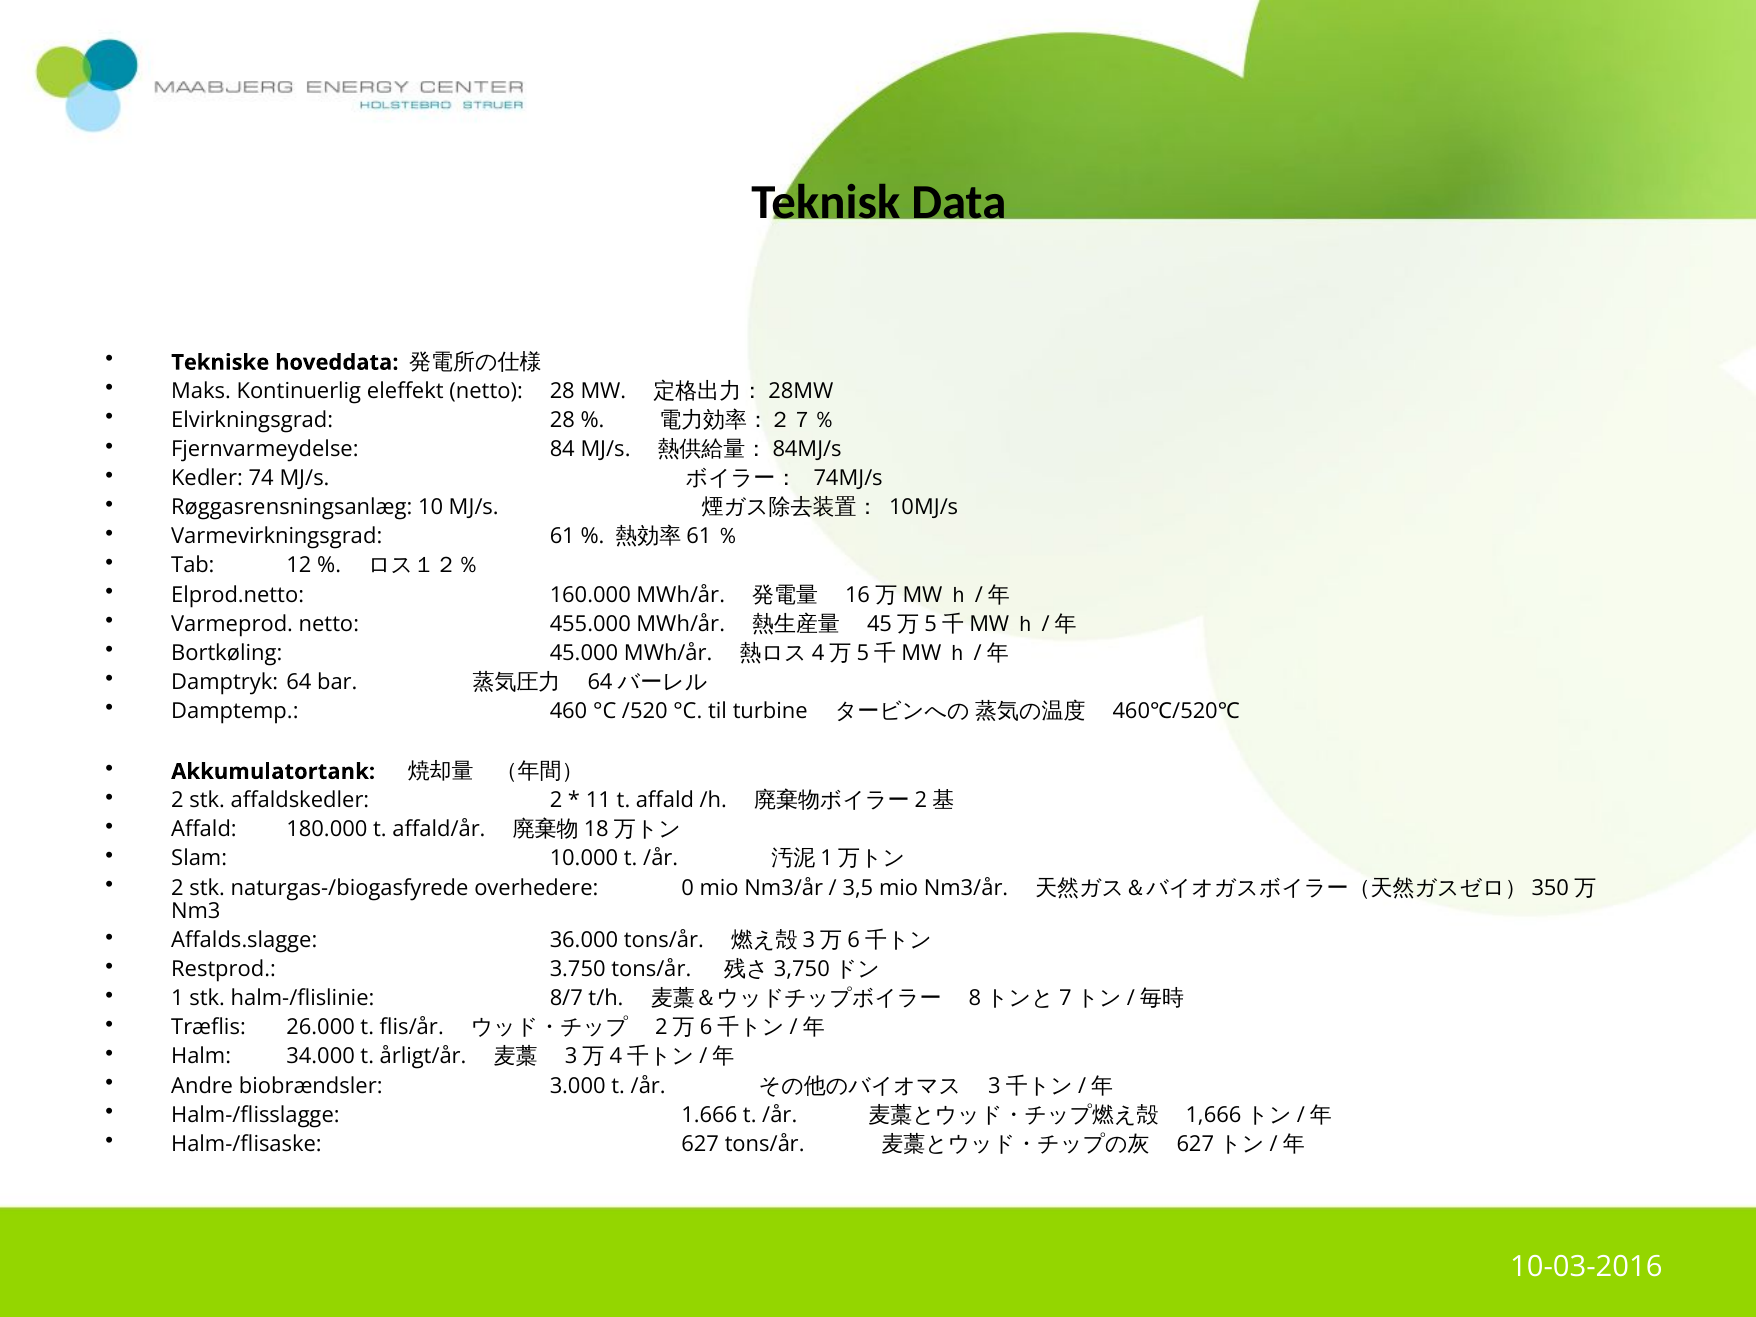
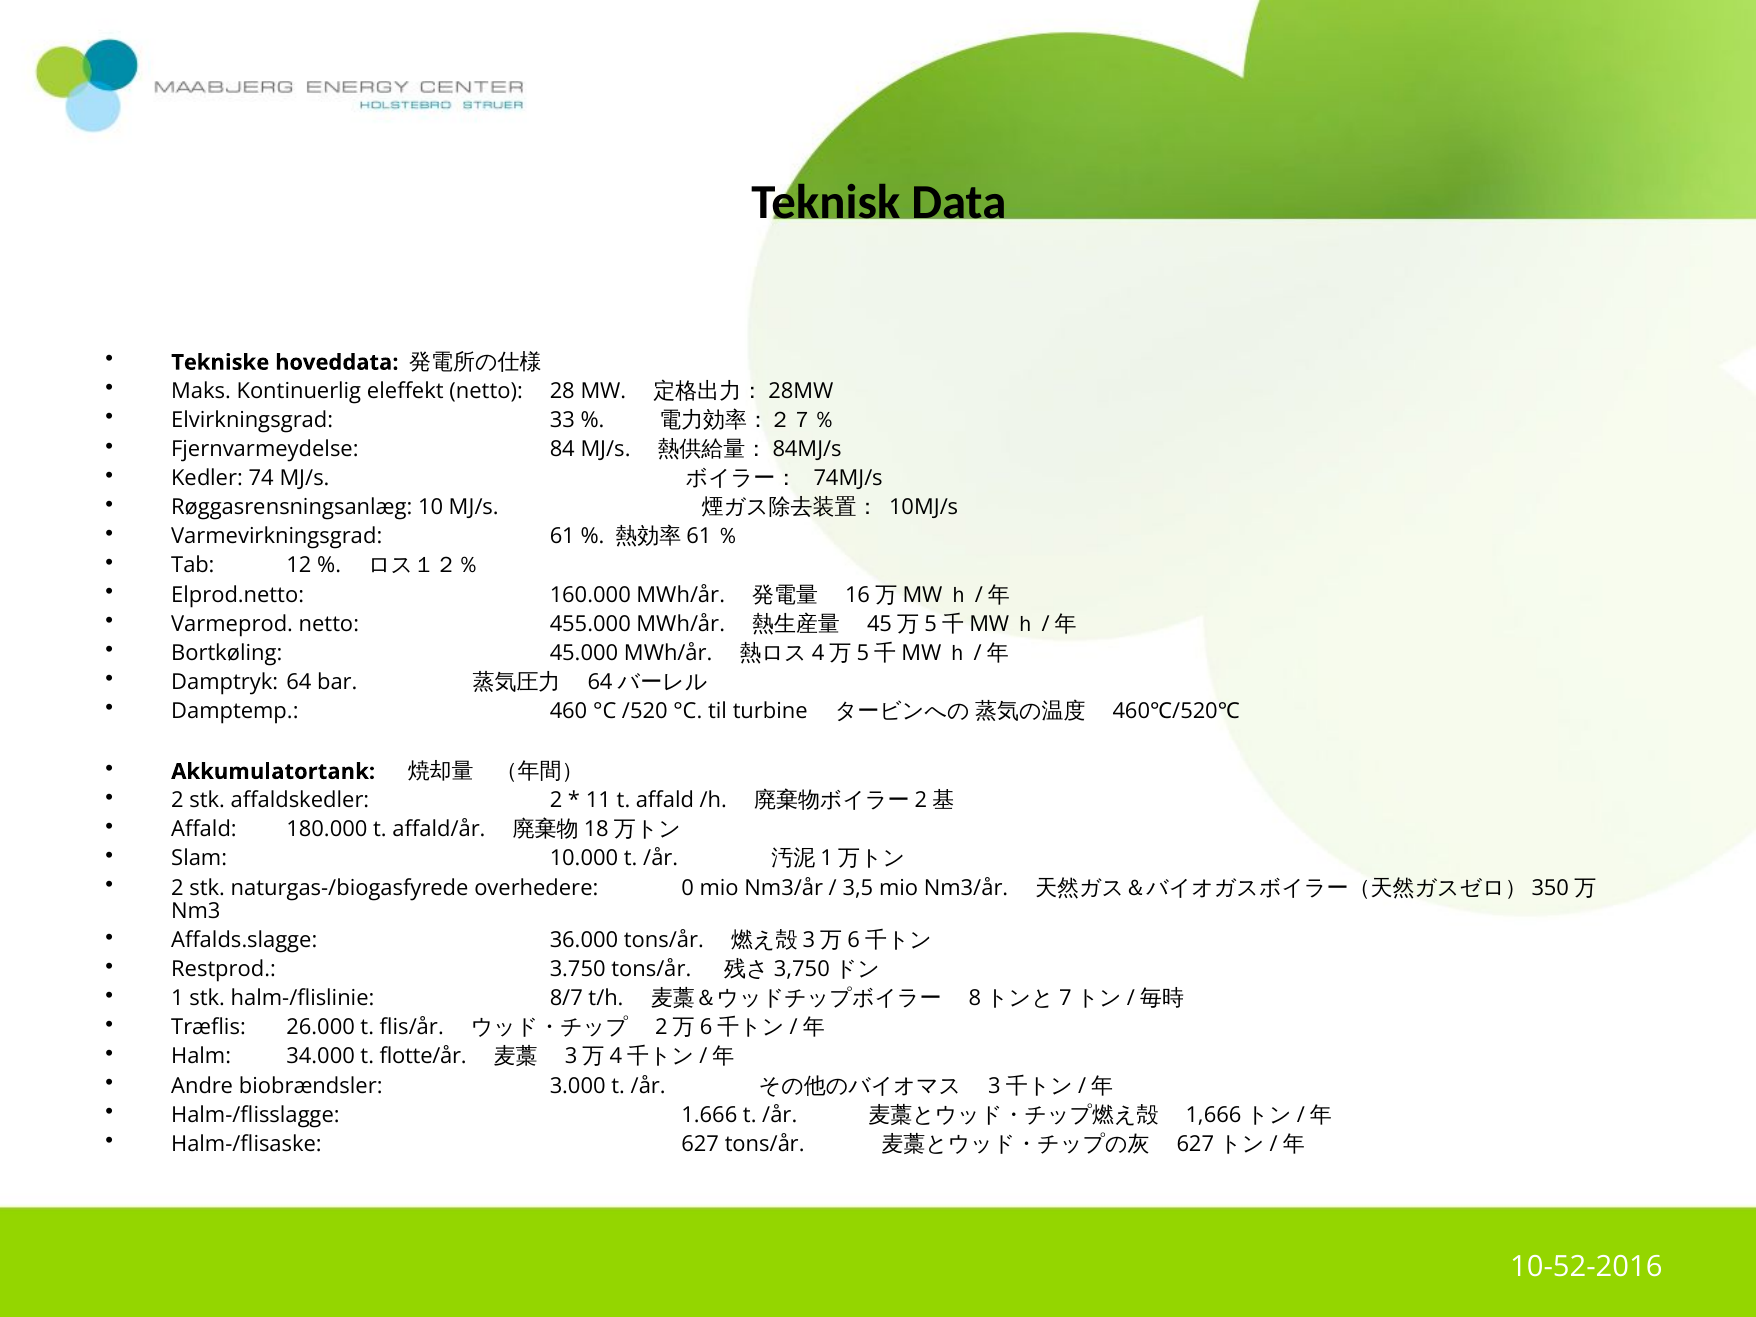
Elvirkningsgrad 28: 28 -> 33 (562, 421)
årligt/år: årligt/år -> flotte/år (423, 1057)
10-03-2016: 10-03-2016 -> 10-52-2016 (1586, 1267)
